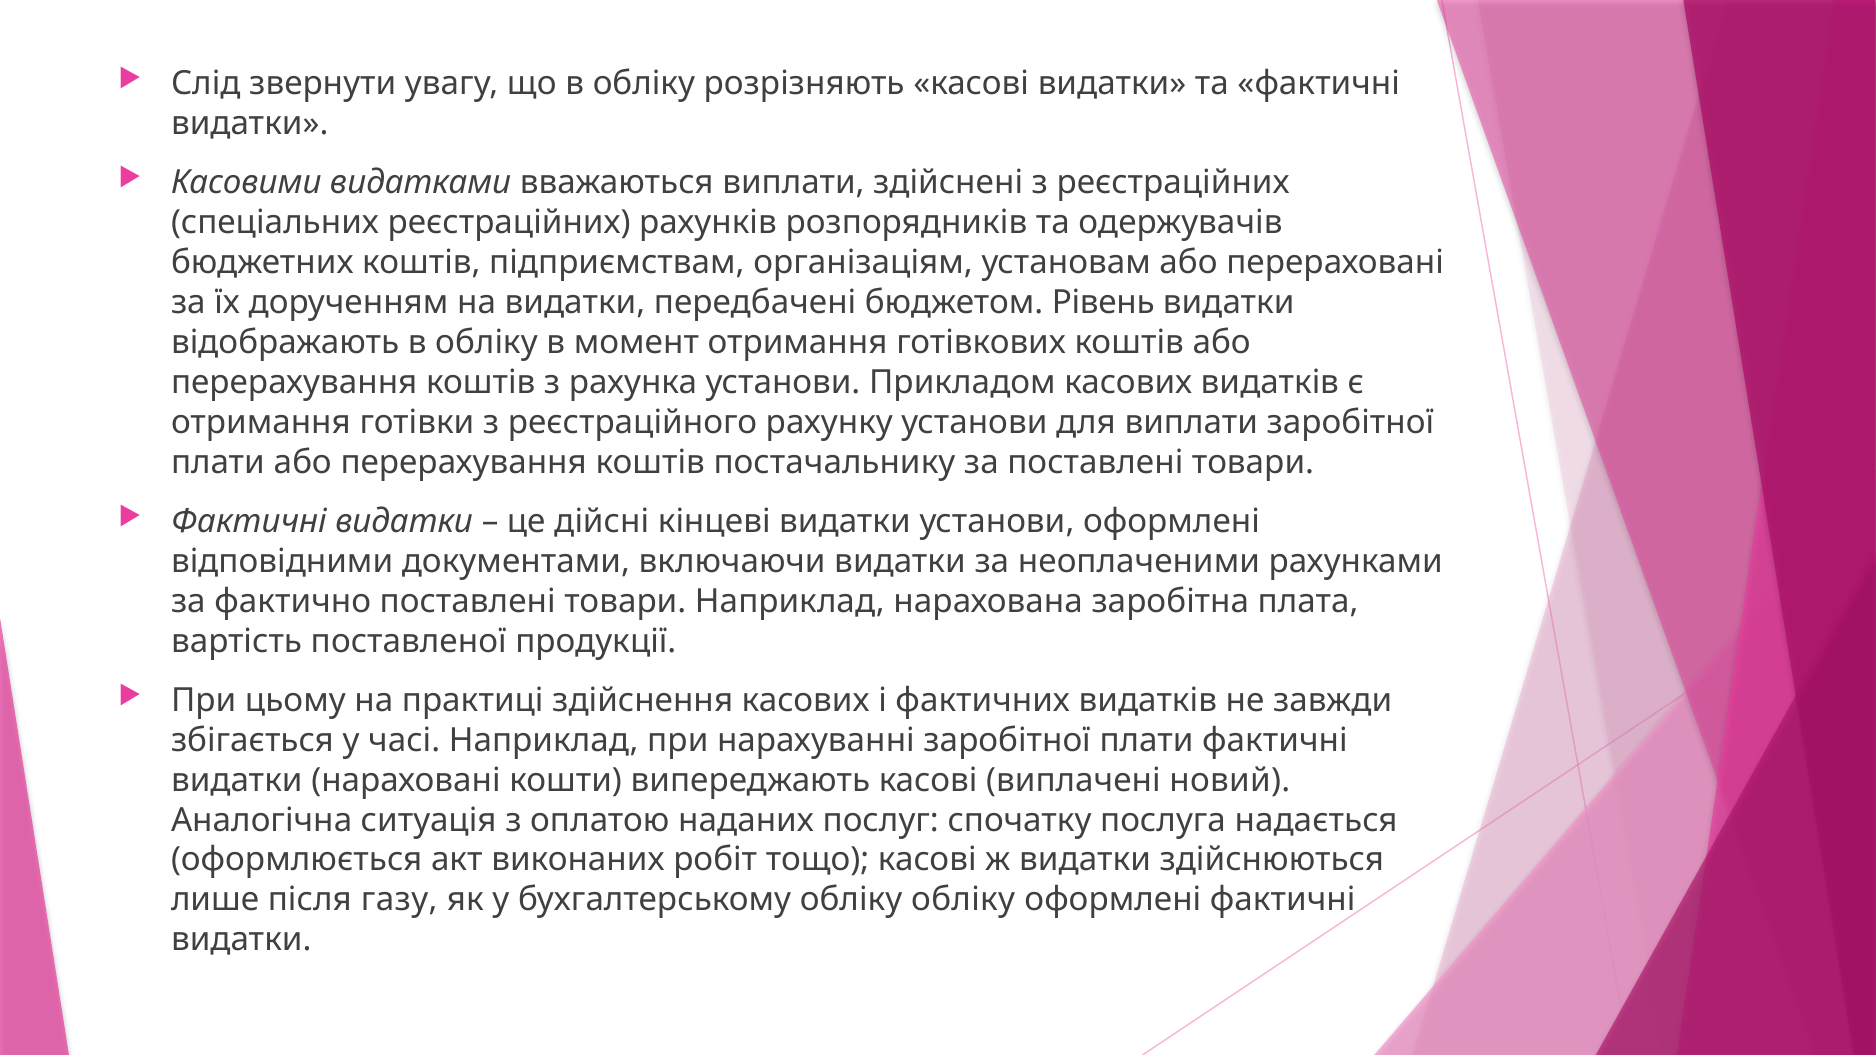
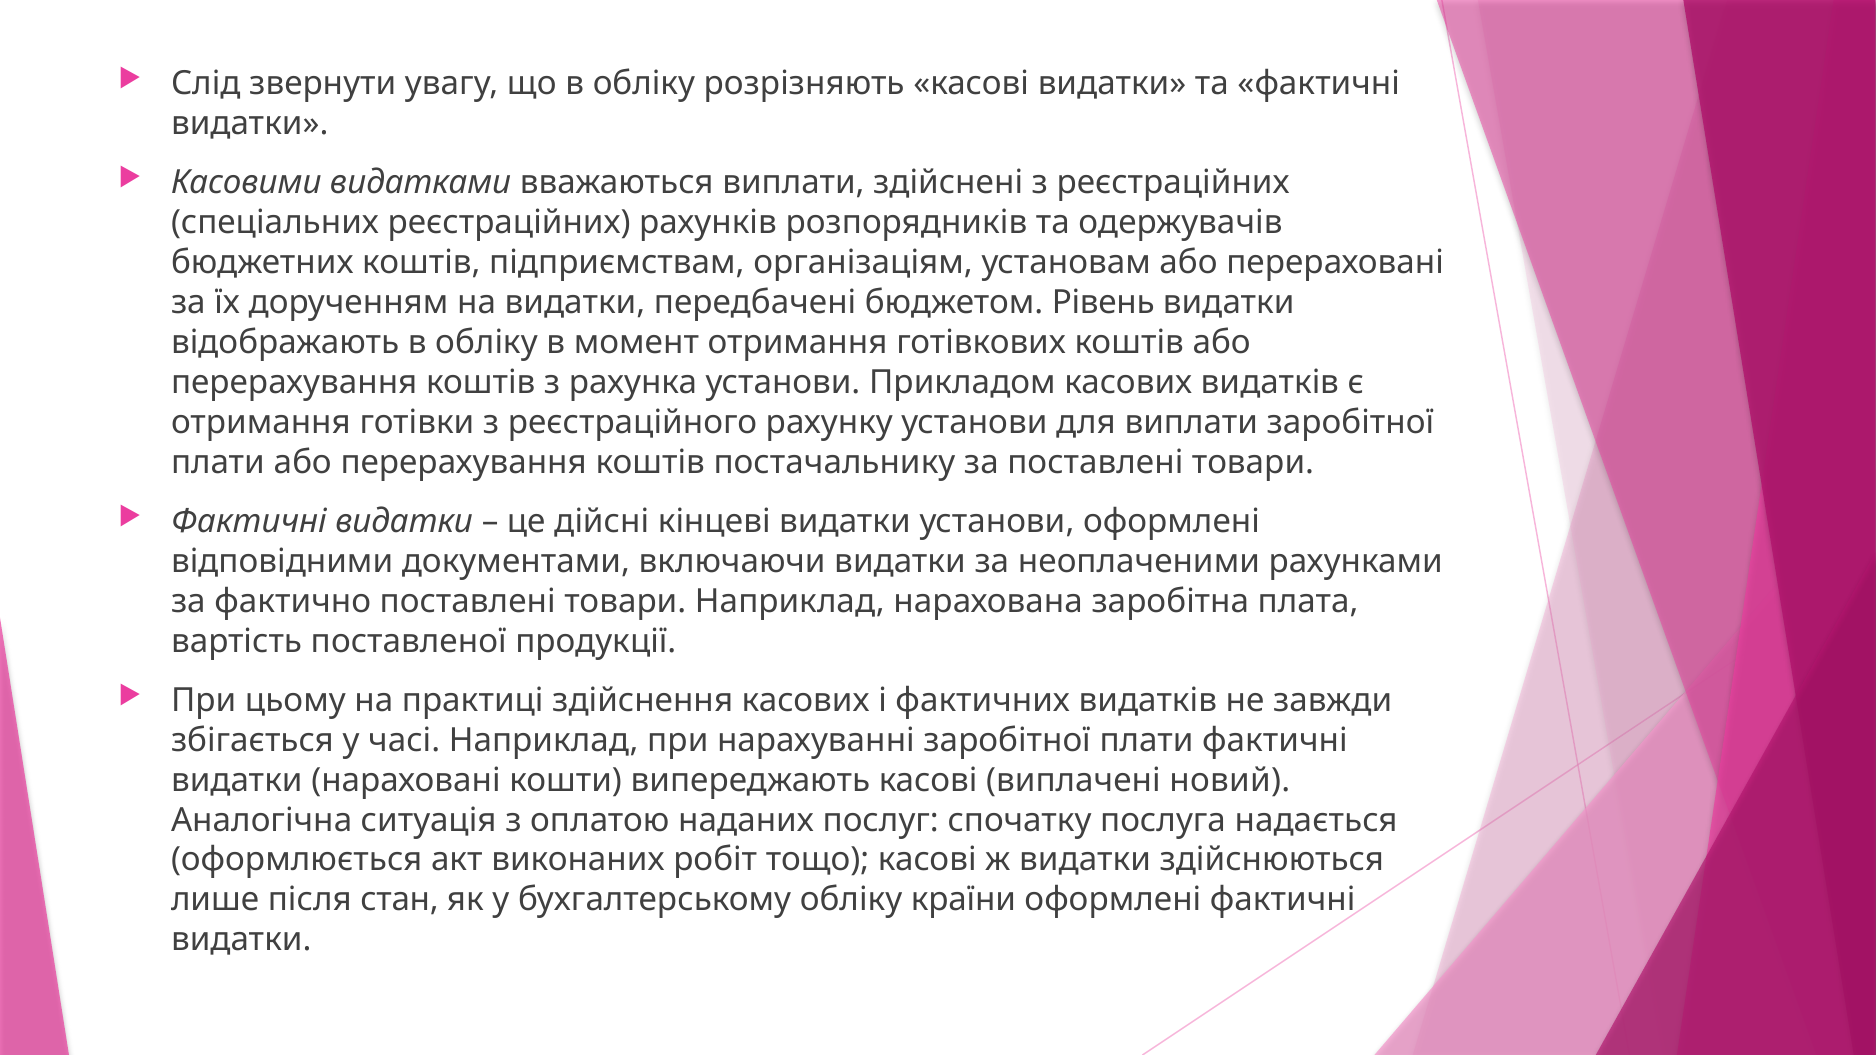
газу: газу -> стан (400, 900)
обліку обліку: обліку -> країни (963, 900)
